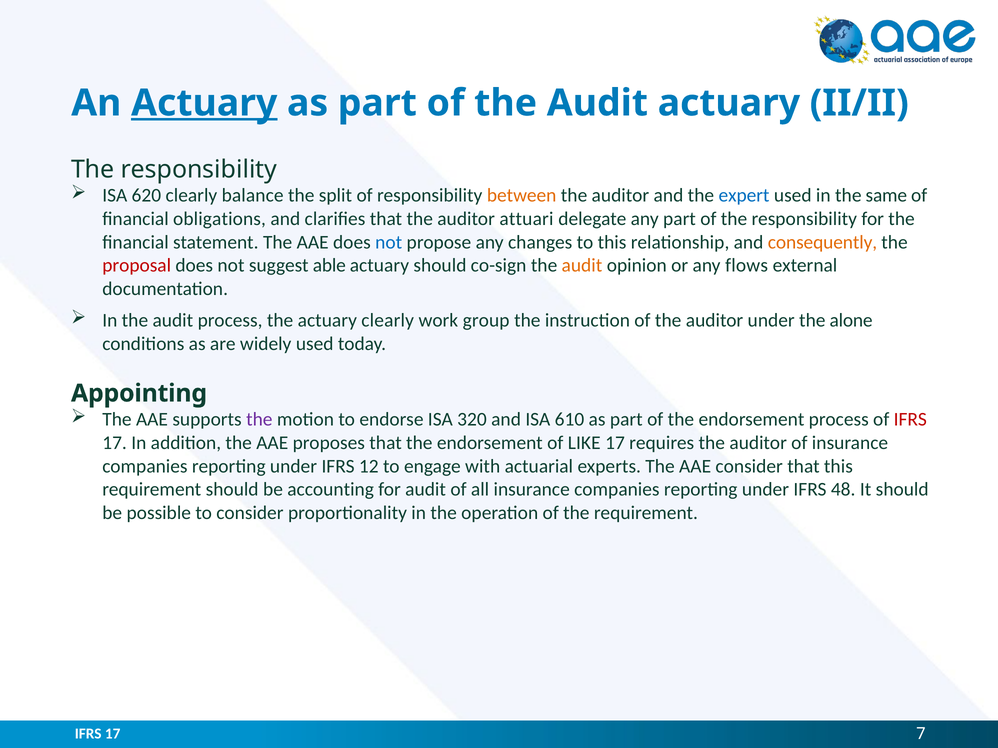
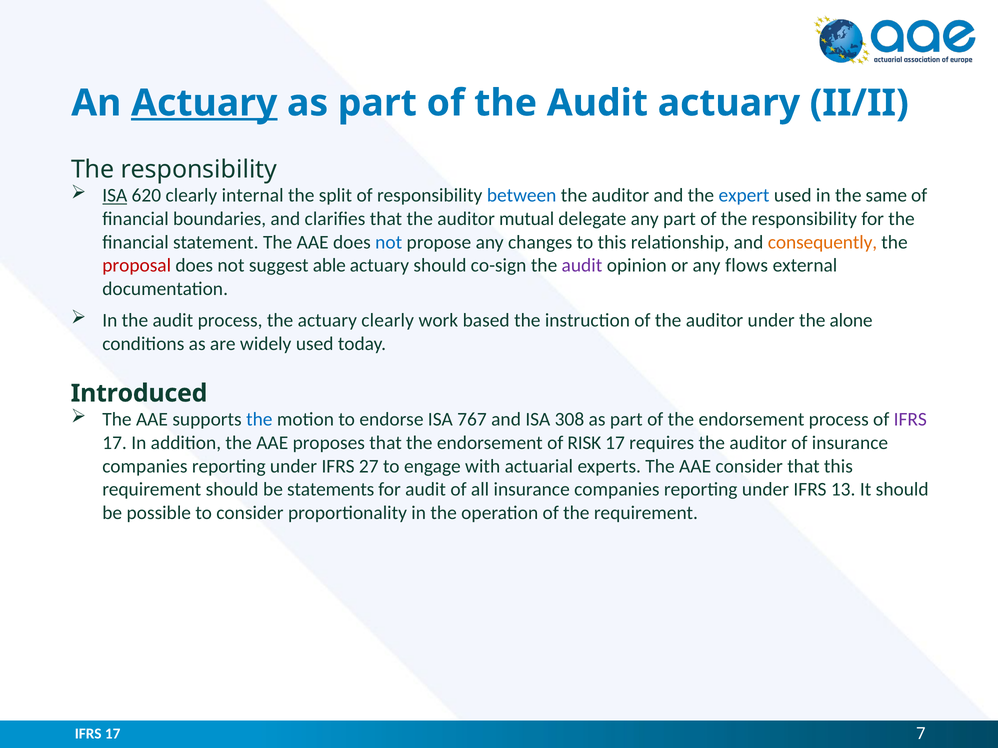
ISA underline: none -> present (115, 196)
balance: balance -> internal (253, 196)
between colour: orange -> blue (522, 196)
obligations: obligations -> boundaries (220, 219)
attuari: attuari -> mutual (527, 219)
audit colour: orange -> purple (582, 266)
group: group -> based (486, 321)
Appointing: Appointing -> Introduced (139, 394)
the colour: purple -> blue (259, 420)
320: 320 -> 767 (472, 420)
610: 610 -> 308 (569, 420)
IFRS colour: red -> purple (910, 420)
LIKE: LIKE -> RISK (584, 443)
12: 12 -> 27 (369, 466)
accounting: accounting -> statements (331, 490)
48: 48 -> 13 (843, 490)
